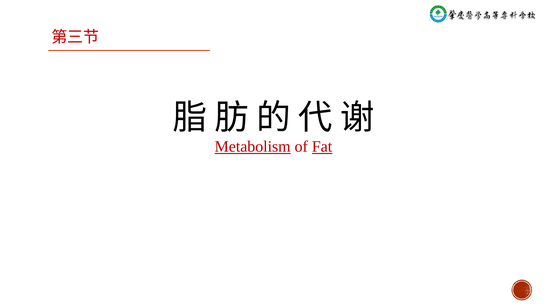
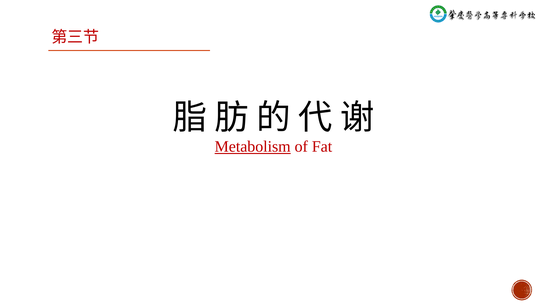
Fat underline: present -> none (322, 147)
